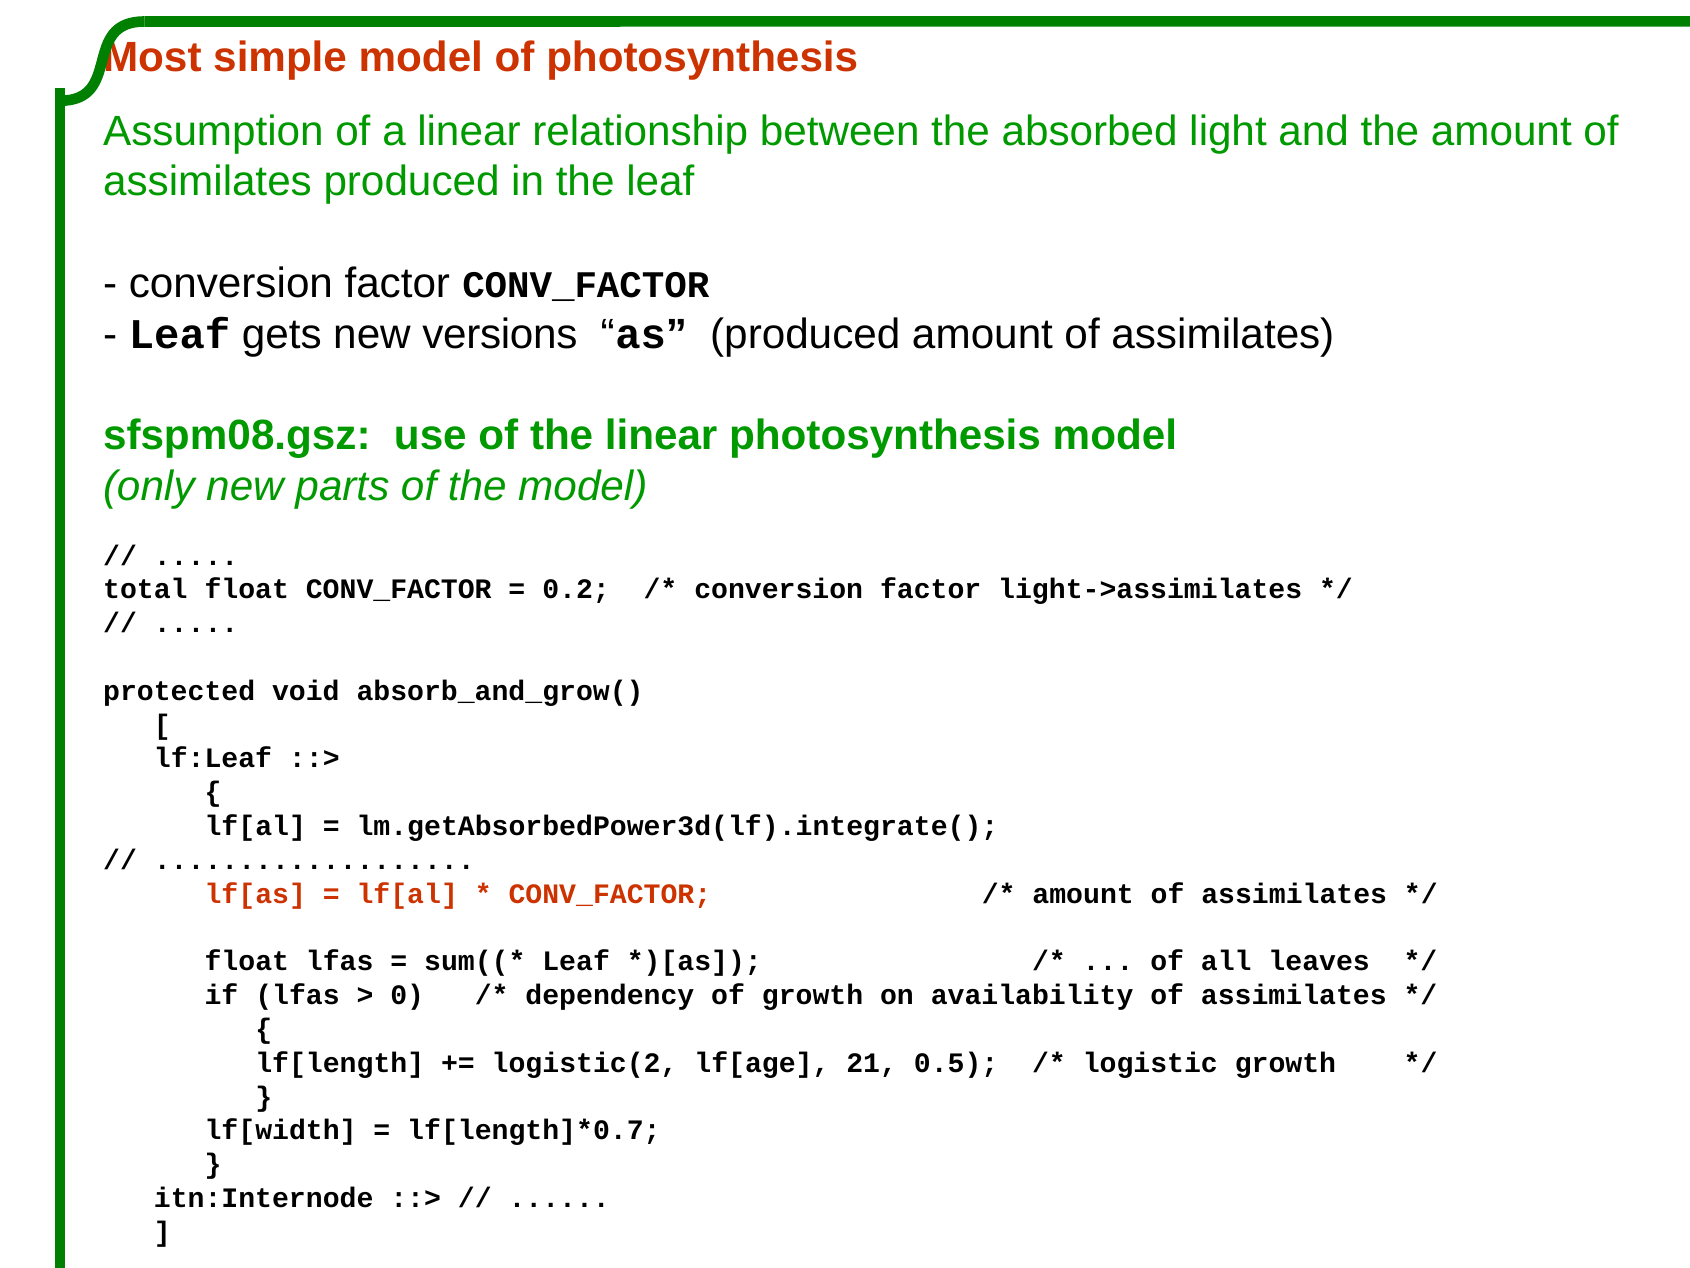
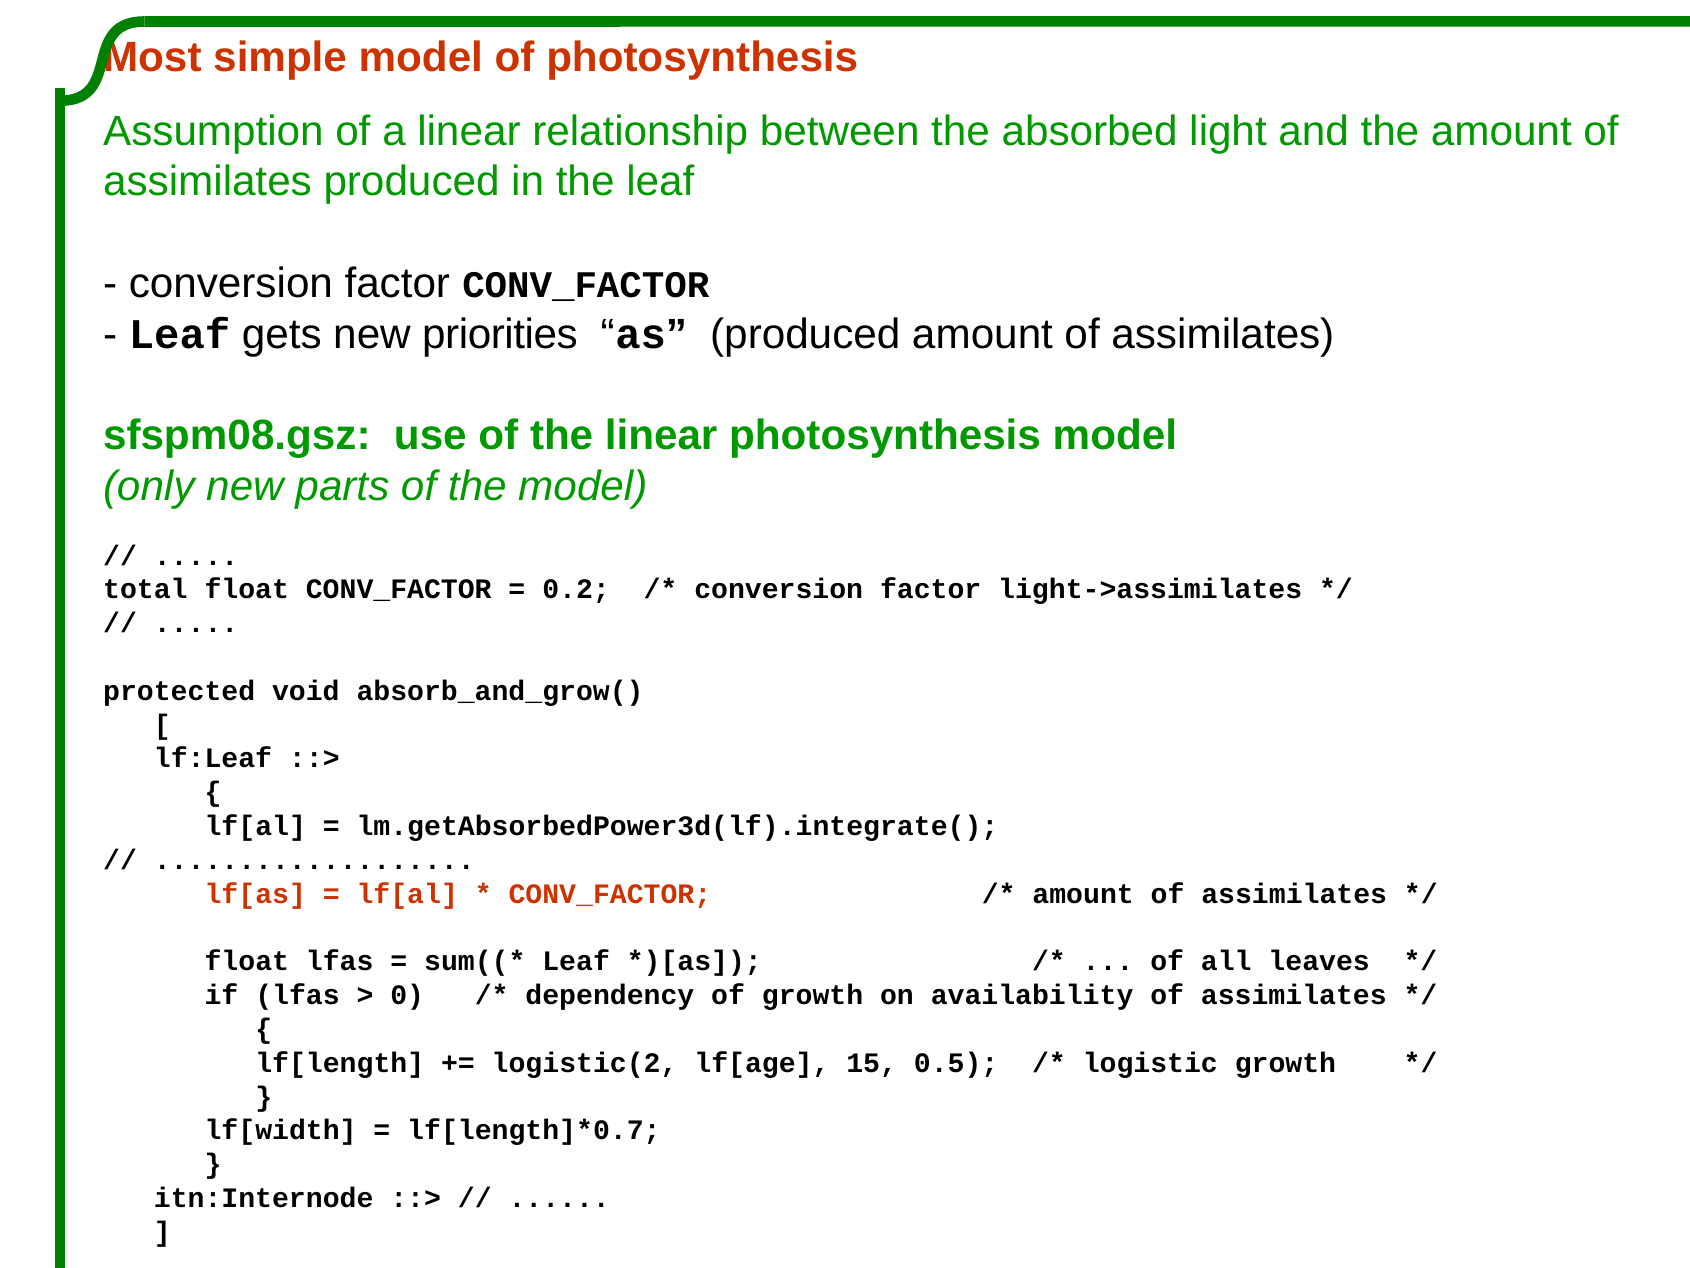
versions: versions -> priorities (500, 334)
21: 21 -> 15 (872, 1063)
